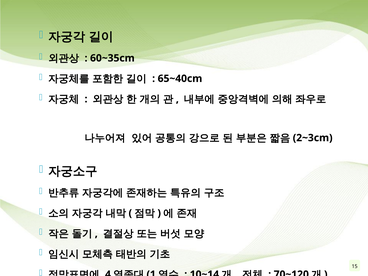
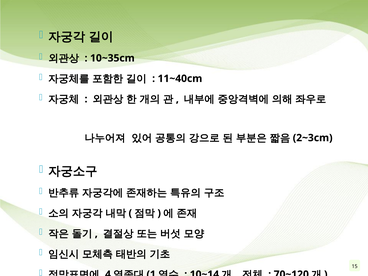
60~35cm: 60~35cm -> 10~35cm (112, 58)
65~40cm: 65~40cm -> 11~40cm (180, 79)
